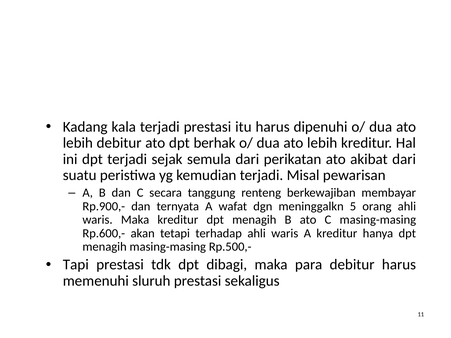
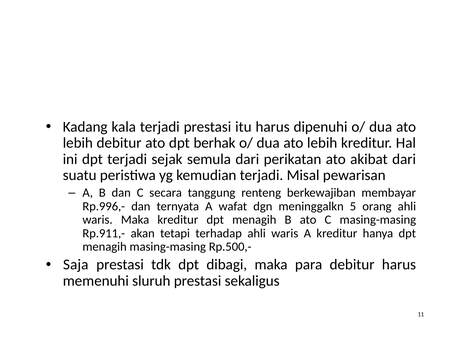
Rp.900,-: Rp.900,- -> Rp.996,- (104, 206)
Rp.600,-: Rp.600,- -> Rp.911,- (104, 233)
Tapi: Tapi -> Saja (76, 265)
